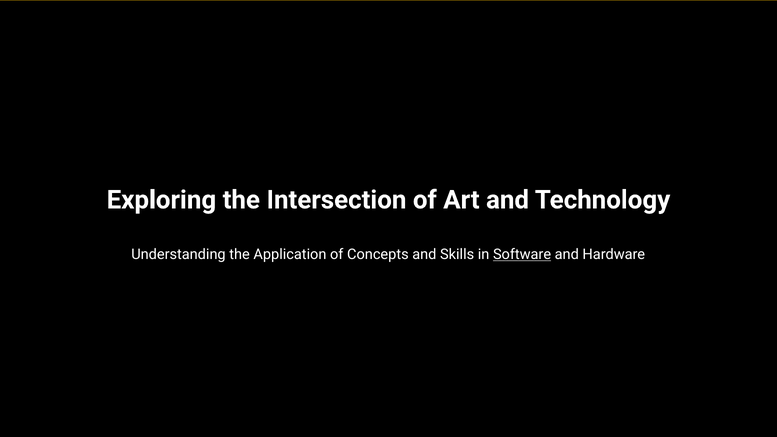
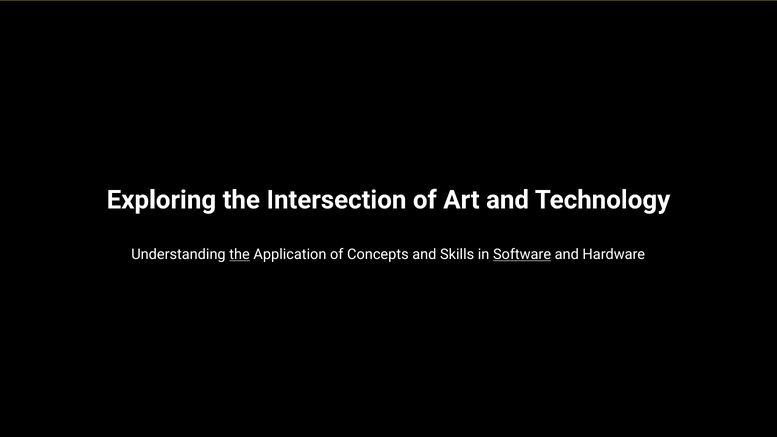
the underline: none -> present (240, 254)
